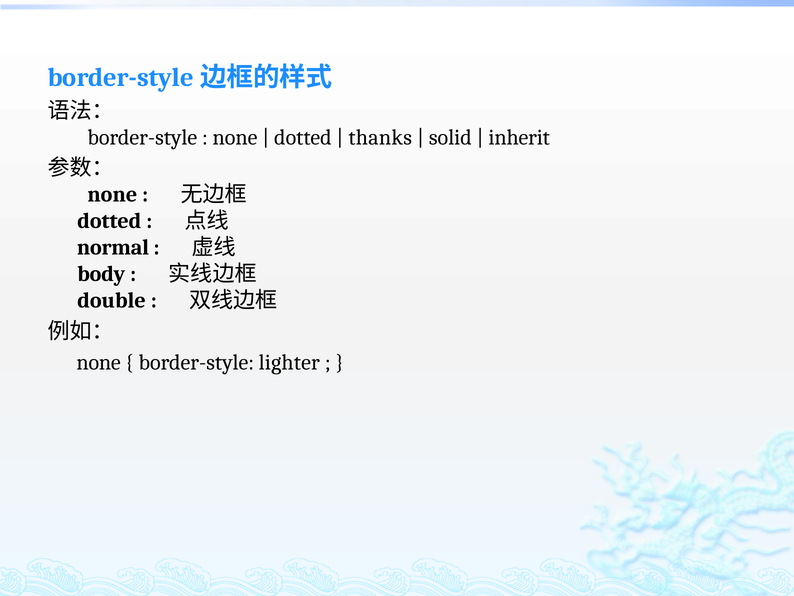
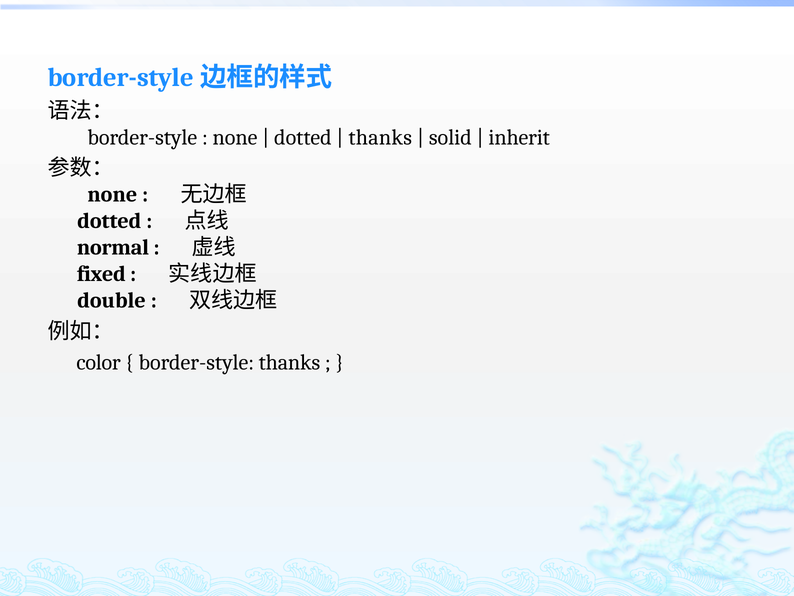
body: body -> fixed (101, 274)
none: none -> color (99, 362)
border-style lighter: lighter -> thanks (289, 362)
